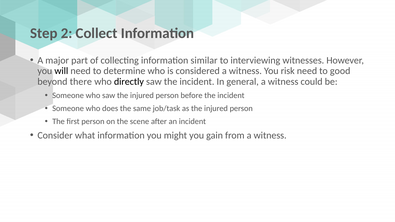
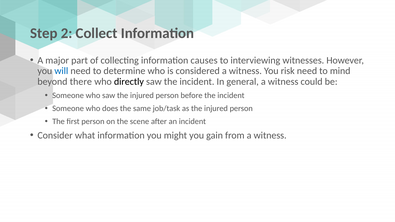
similar: similar -> causes (204, 60)
will colour: black -> blue (61, 71)
good: good -> mind (340, 71)
